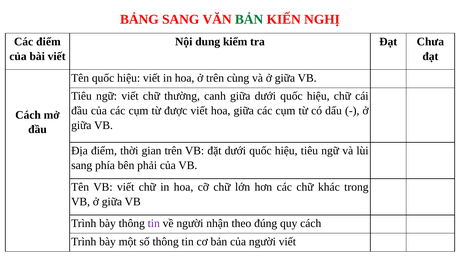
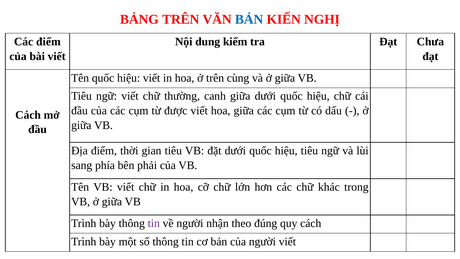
BẢNG SANG: SANG -> TRÊN (181, 19)
BẢN colour: green -> blue (249, 19)
gian trên: trên -> tiêu (173, 151)
